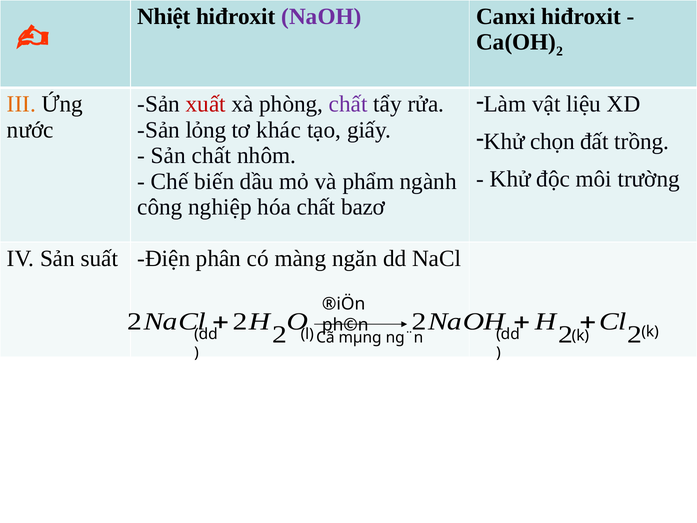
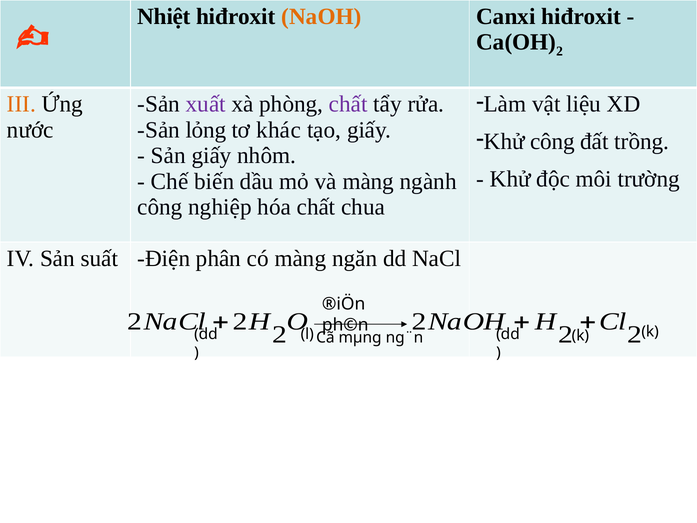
NaOH colour: purple -> orange (321, 17)
xuất colour: red -> purple (206, 104)
Khử chọn: chọn -> công (553, 142)
Sản chất: chất -> giấy (212, 156)
và phẩm: phẩm -> màng (368, 181)
bazơ: bazơ -> chua (363, 207)
